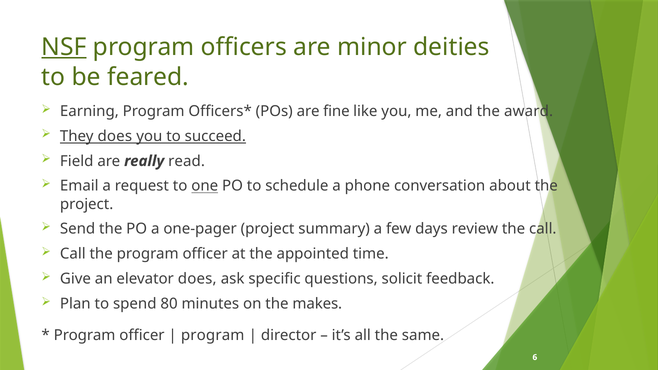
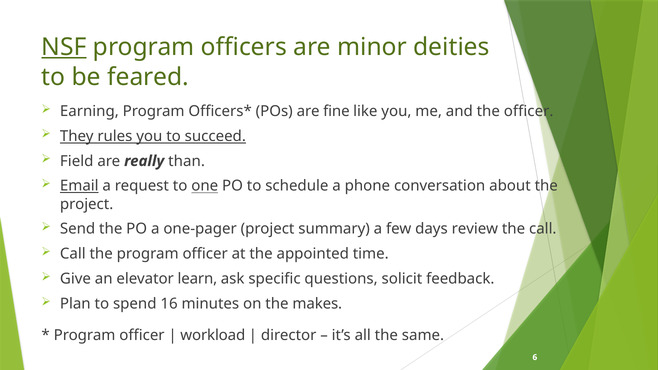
the award: award -> officer (529, 111)
They does: does -> rules (115, 136)
read: read -> than (187, 161)
Email underline: none -> present (79, 186)
elevator does: does -> learn (197, 279)
80: 80 -> 16 (169, 304)
program: program -> workload (213, 336)
